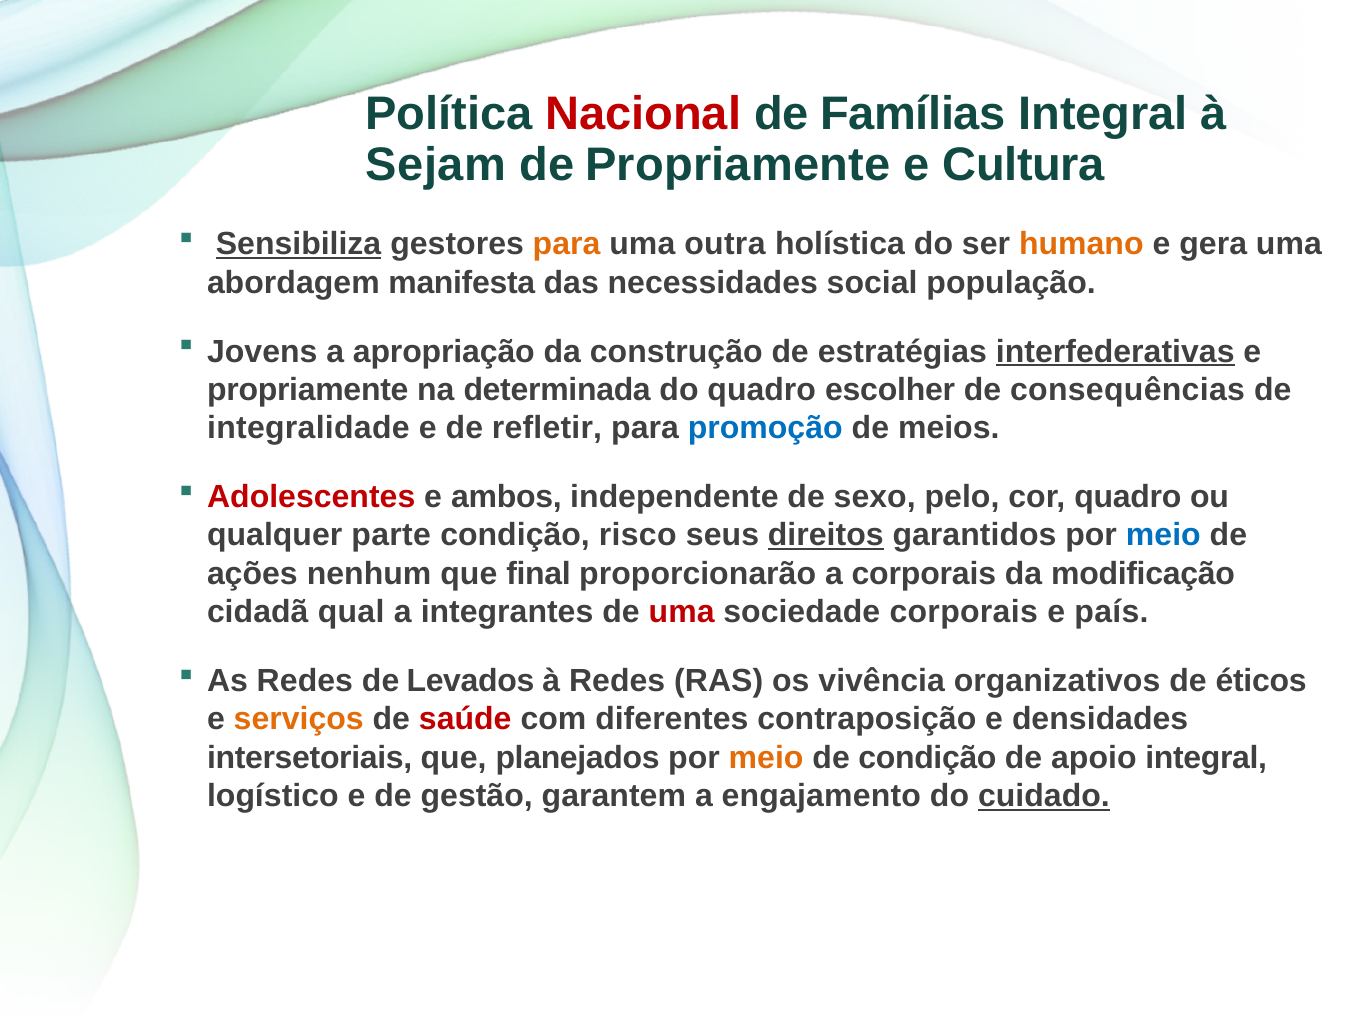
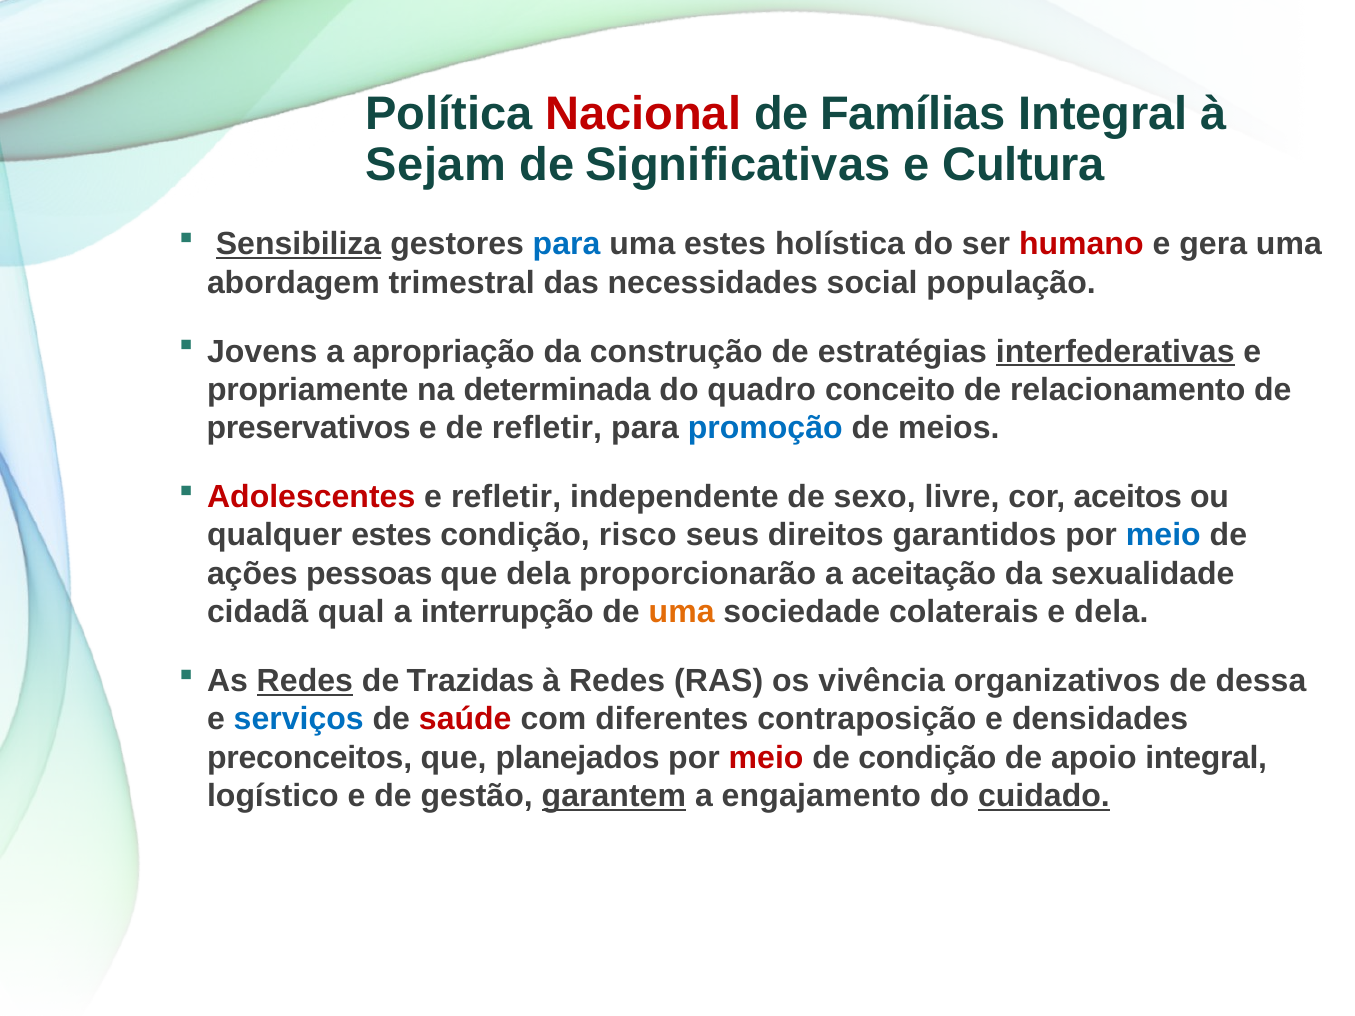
de Propriamente: Propriamente -> Significativas (738, 165)
para colour: orange -> blue (567, 244)
uma outra: outra -> estes (725, 244)
humano colour: orange -> red (1081, 244)
manifesta: manifesta -> trimestral (462, 283)
escolher: escolher -> conceito (890, 390)
consequências: consequências -> relacionamento (1128, 390)
integralidade: integralidade -> preservativos (309, 428)
e ambos: ambos -> refletir (506, 497)
pelo: pelo -> livre (962, 497)
cor quadro: quadro -> aceitos (1128, 497)
qualquer parte: parte -> estes (392, 536)
direitos underline: present -> none (826, 536)
nenhum: nenhum -> pessoas (369, 574)
que final: final -> dela (538, 574)
a corporais: corporais -> aceitação (924, 574)
modificação: modificação -> sexualidade (1143, 574)
integrantes: integrantes -> interrupção (507, 612)
uma colour: red -> orange (682, 612)
sociedade corporais: corporais -> colaterais (964, 612)
e país: país -> dela (1112, 612)
Redes underline: none -> present (305, 681)
Levados: Levados -> Trazidas (470, 681)
éticos: éticos -> dessa (1261, 681)
serviços colour: orange -> blue (299, 720)
intersetoriais: intersetoriais -> preconceitos (310, 758)
meio colour: orange -> red (766, 758)
garantem underline: none -> present (614, 796)
